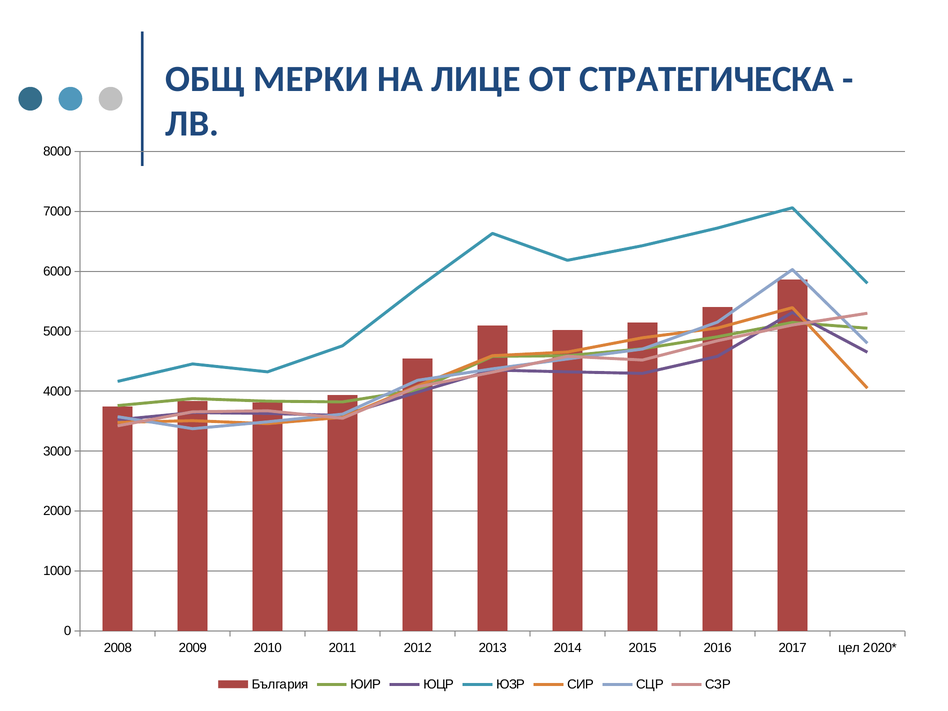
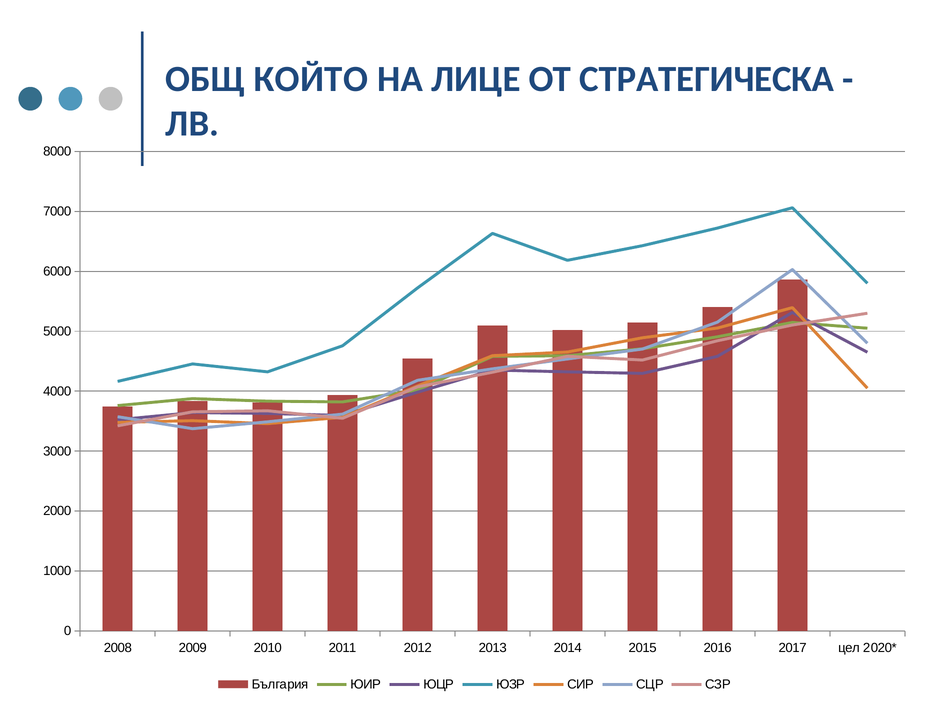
МЕРКИ: МЕРКИ -> КОЙТО (311, 79)
